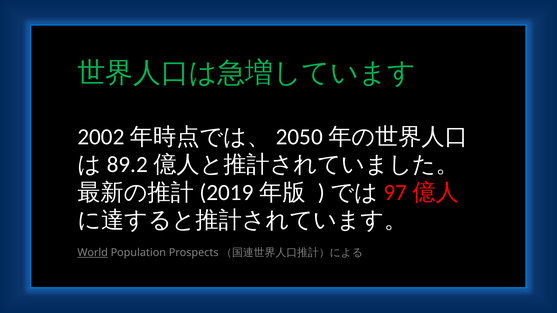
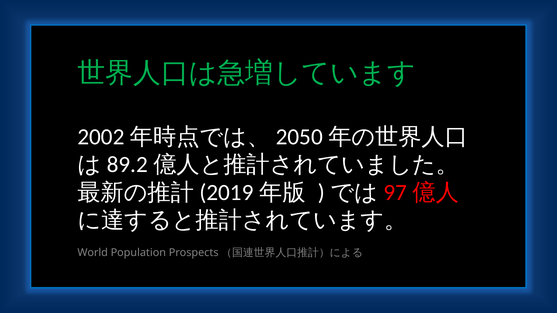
World underline: present -> none (93, 253)
